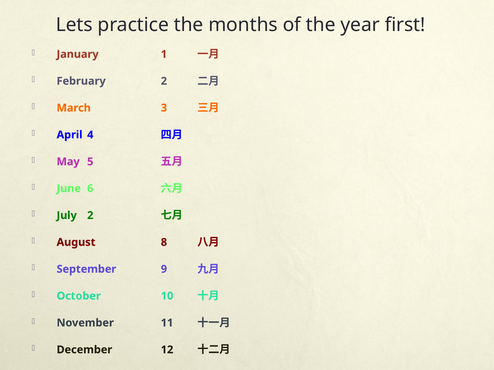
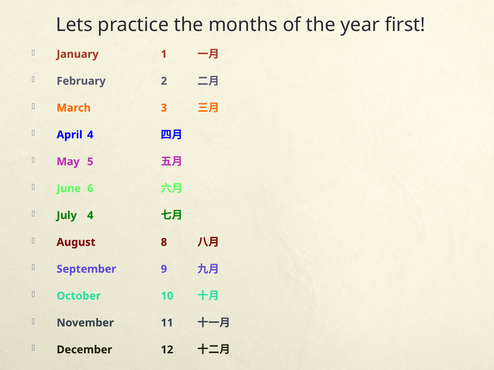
July 2: 2 -> 4 (90, 216)
